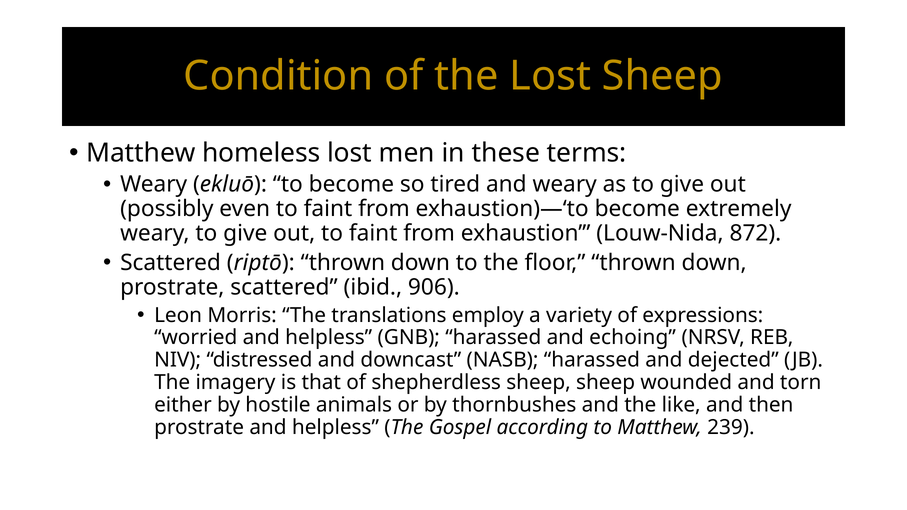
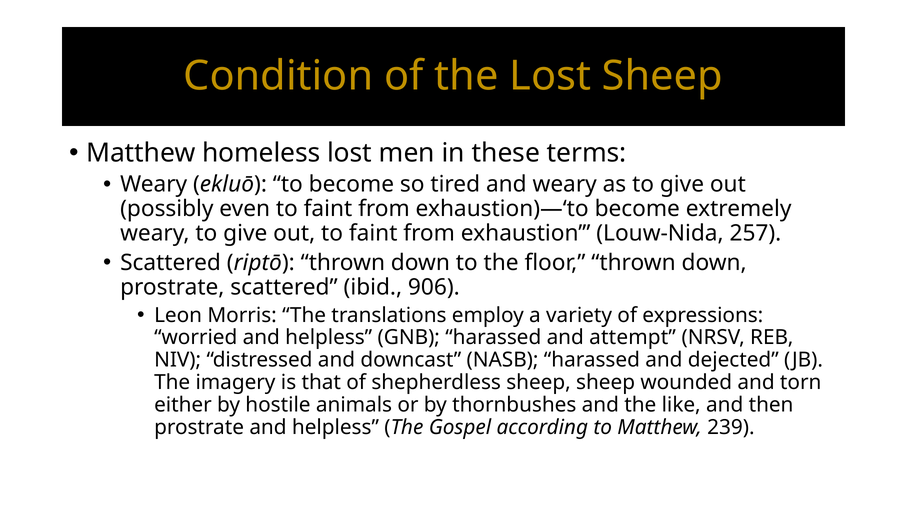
872: 872 -> 257 (755, 234)
echoing: echoing -> attempt (633, 338)
